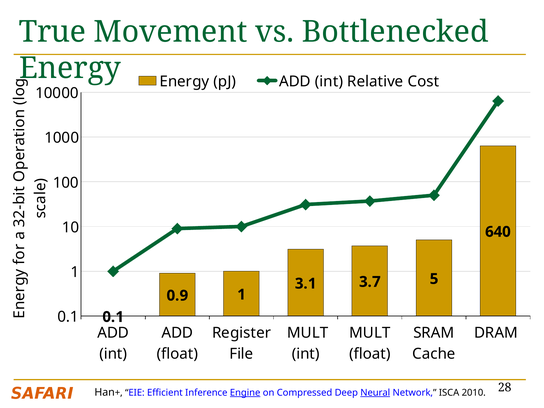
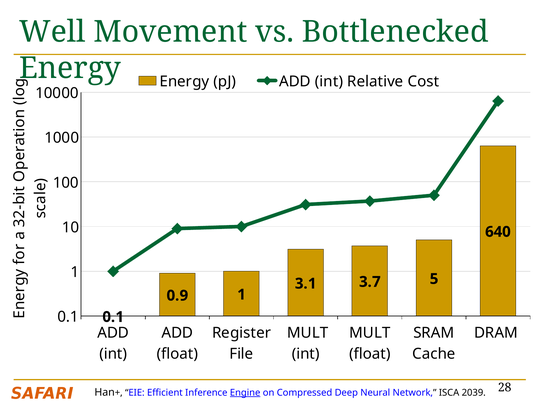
True: True -> Well (52, 32)
Neural underline: present -> none (375, 393)
2010: 2010 -> 2039 (474, 393)
